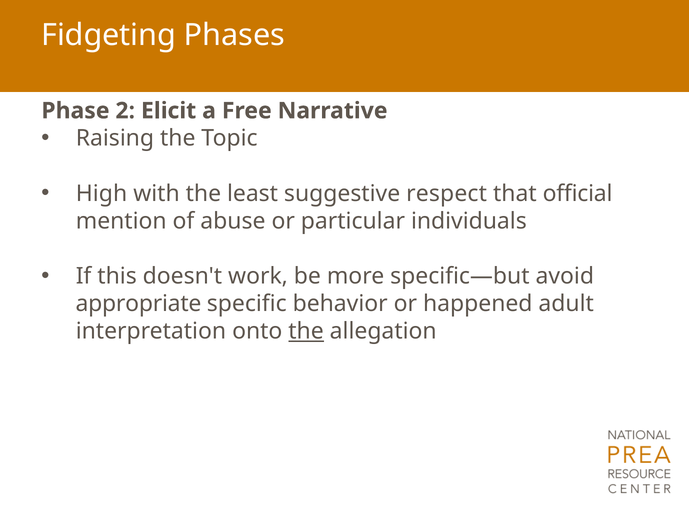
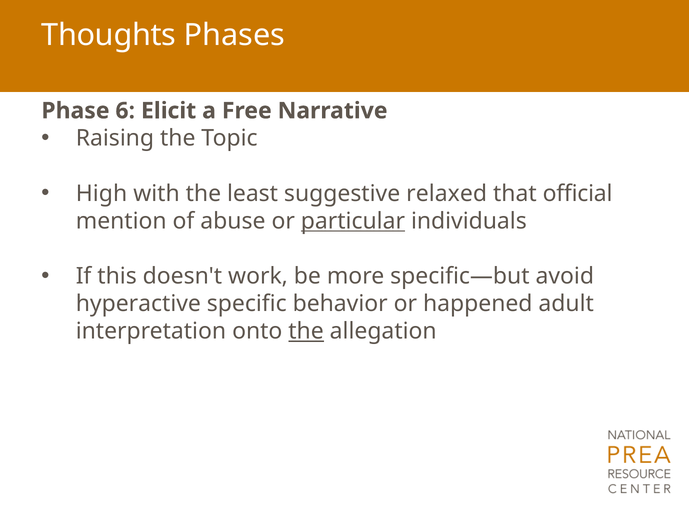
Fidgeting: Fidgeting -> Thoughts (109, 35)
2: 2 -> 6 (125, 111)
respect: respect -> relaxed (447, 193)
particular underline: none -> present (353, 221)
appropriate: appropriate -> hyperactive (138, 304)
